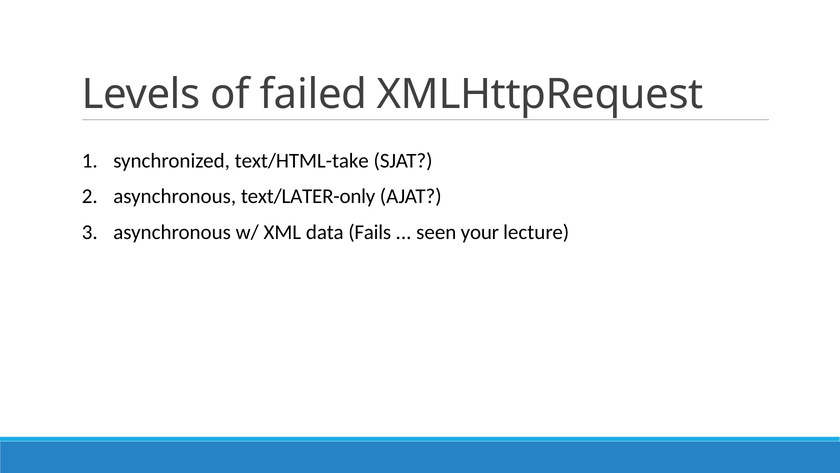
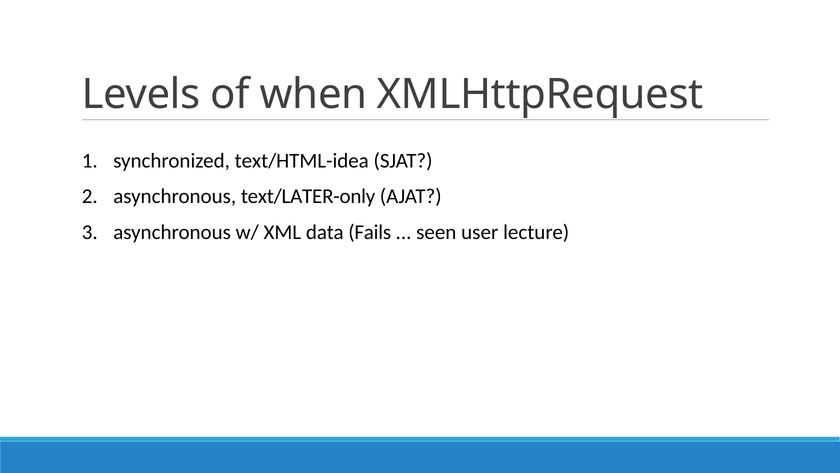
failed: failed -> when (314, 94)
text/HTML-take: text/HTML-take -> text/HTML-idea (302, 161)
your: your -> user (480, 232)
